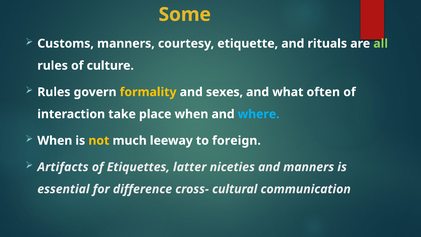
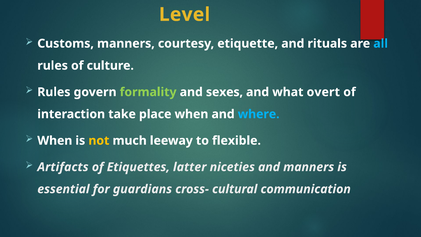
Some: Some -> Level (185, 15)
all colour: light green -> light blue (381, 44)
formality colour: yellow -> light green (148, 92)
often: often -> overt (323, 92)
foreign: foreign -> flexible (237, 141)
difference: difference -> guardians (142, 189)
